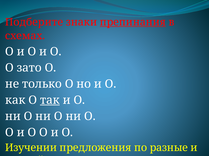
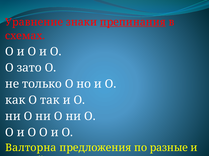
Подберите: Подберите -> Уравнение (34, 22)
так underline: present -> none (50, 101)
Изучении: Изучении -> Валторна (31, 148)
